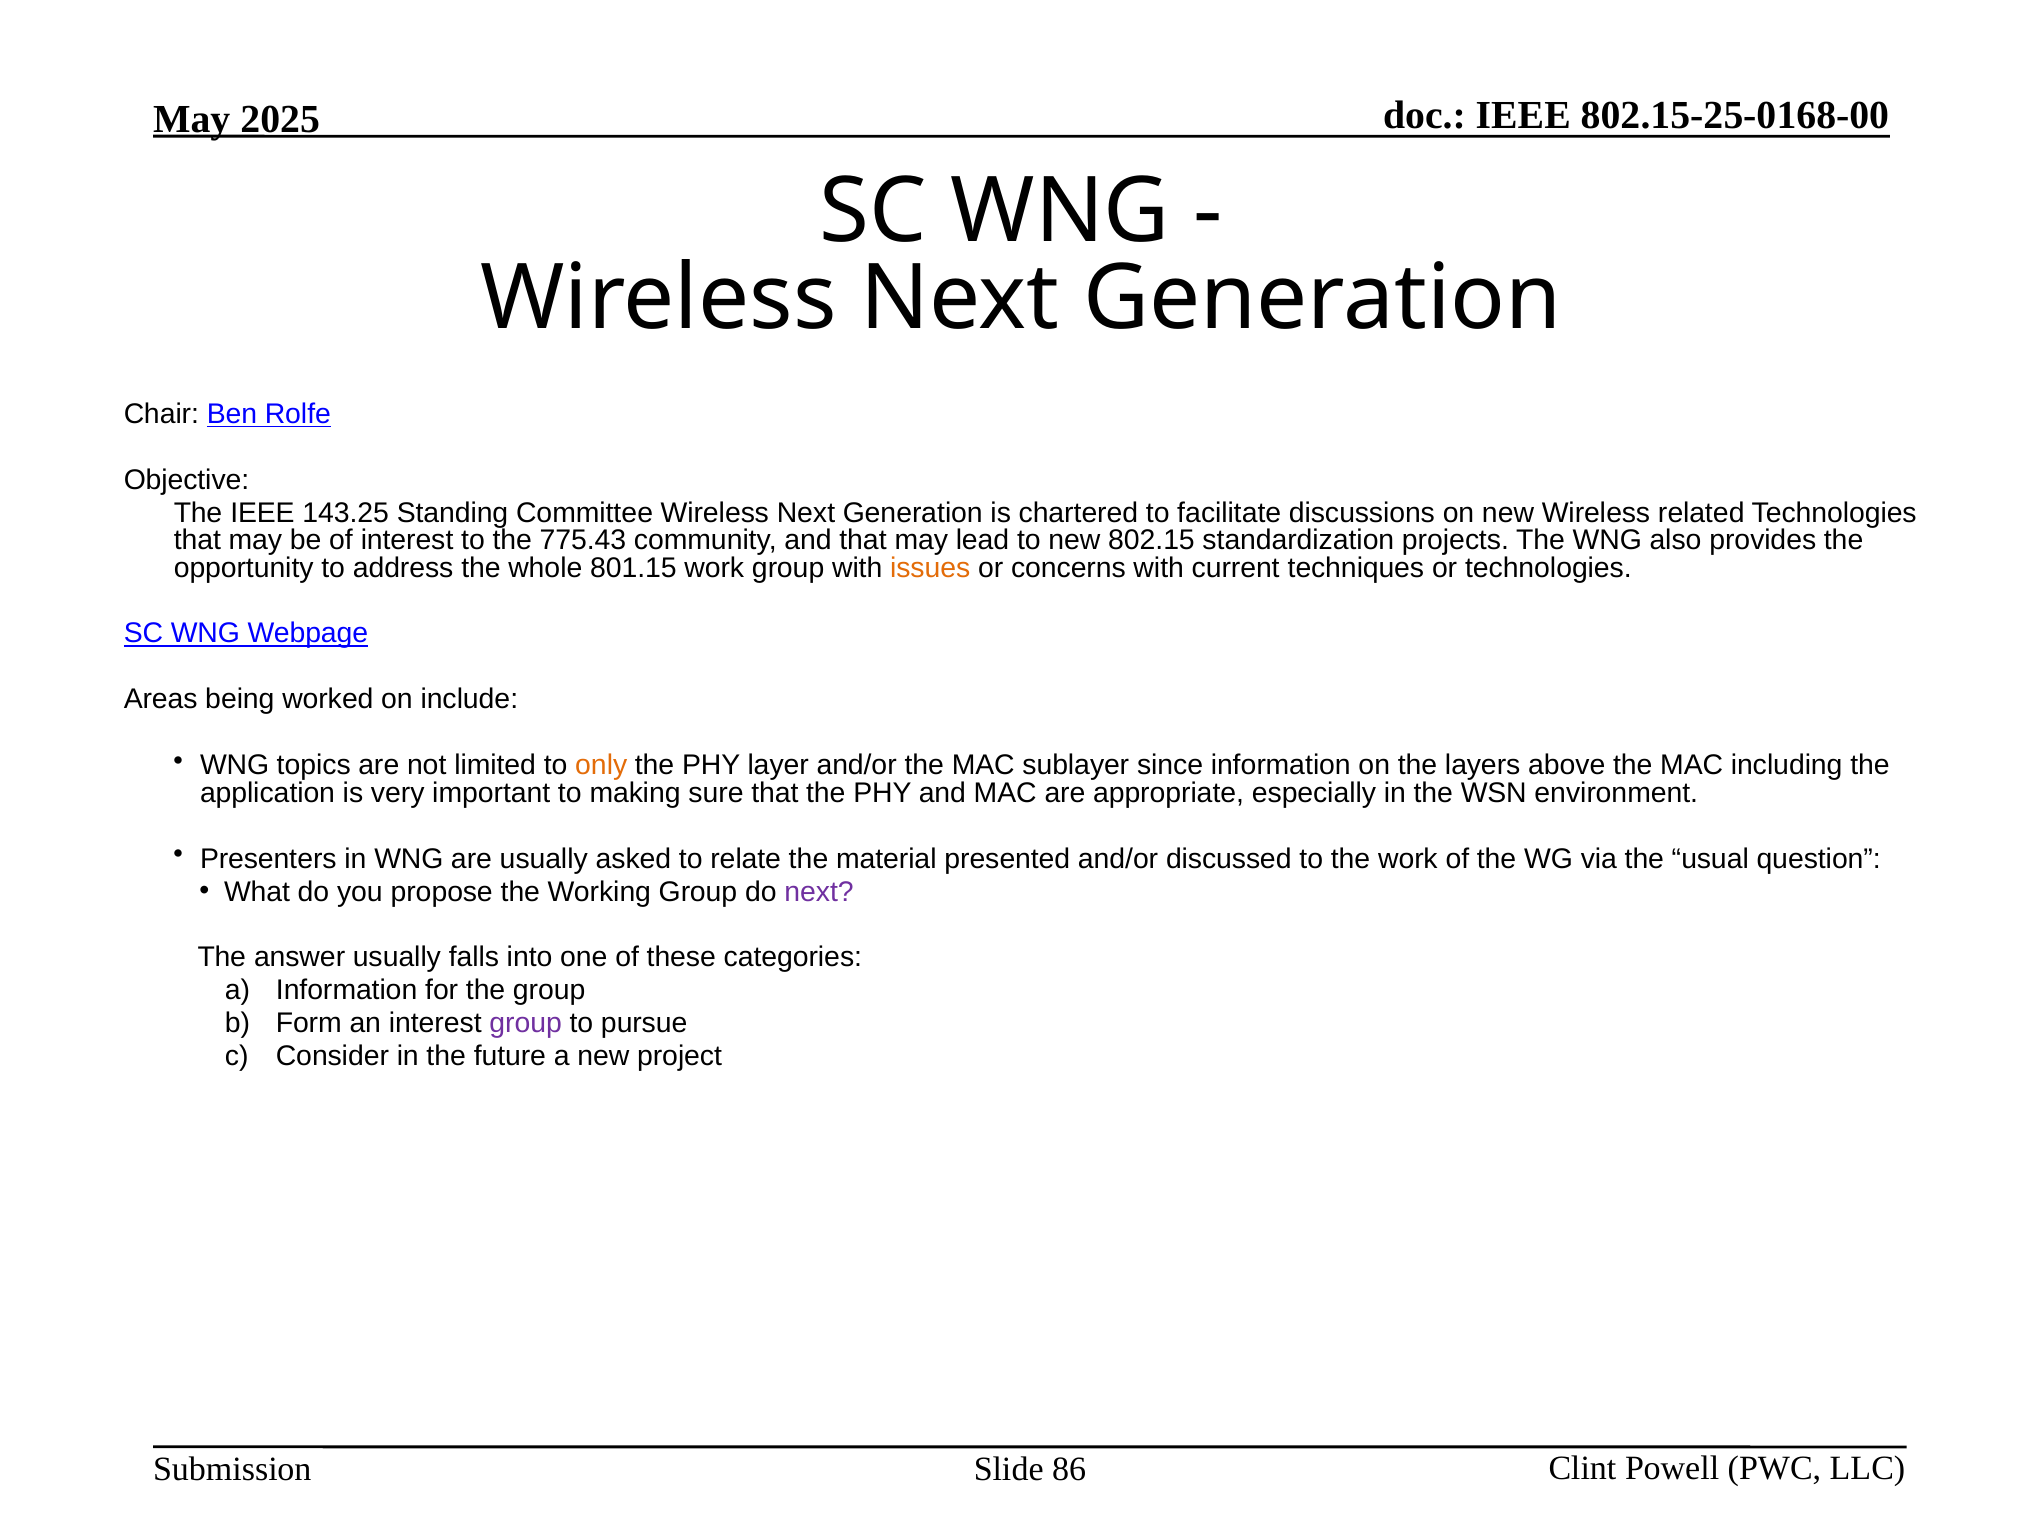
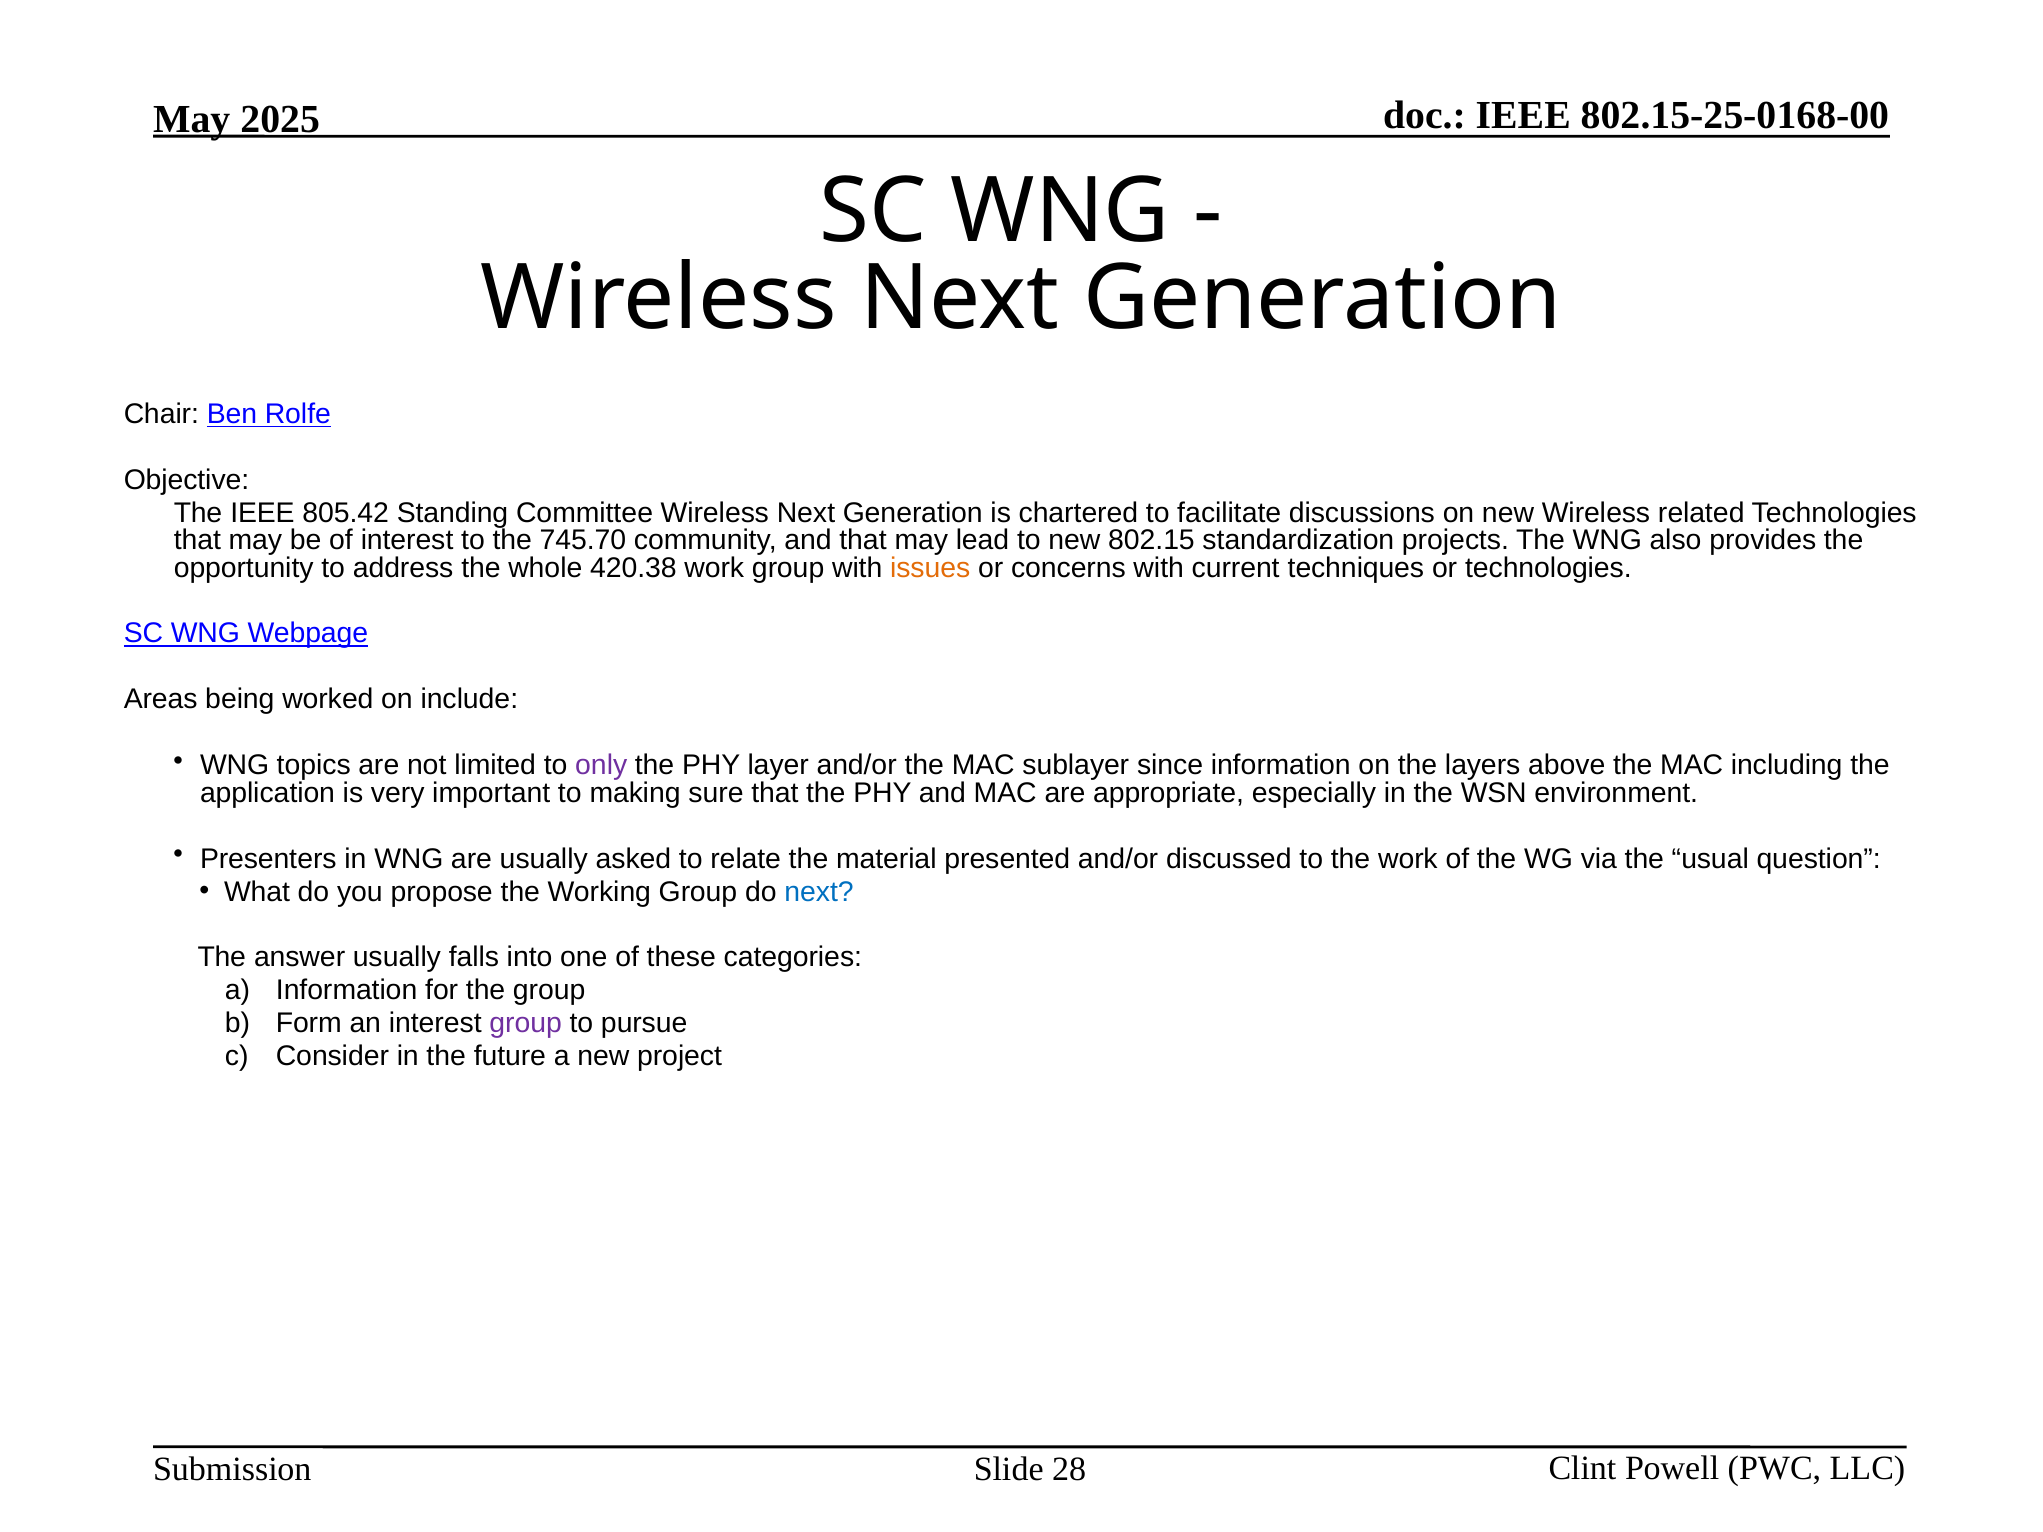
143.25: 143.25 -> 805.42 (346, 513)
775.43: 775.43 -> 745.70 (583, 540)
801.15: 801.15 -> 420.38 (633, 568)
only colour: orange -> purple (601, 766)
next colour: purple -> blue (819, 892)
86: 86 -> 28 (1069, 1470)
